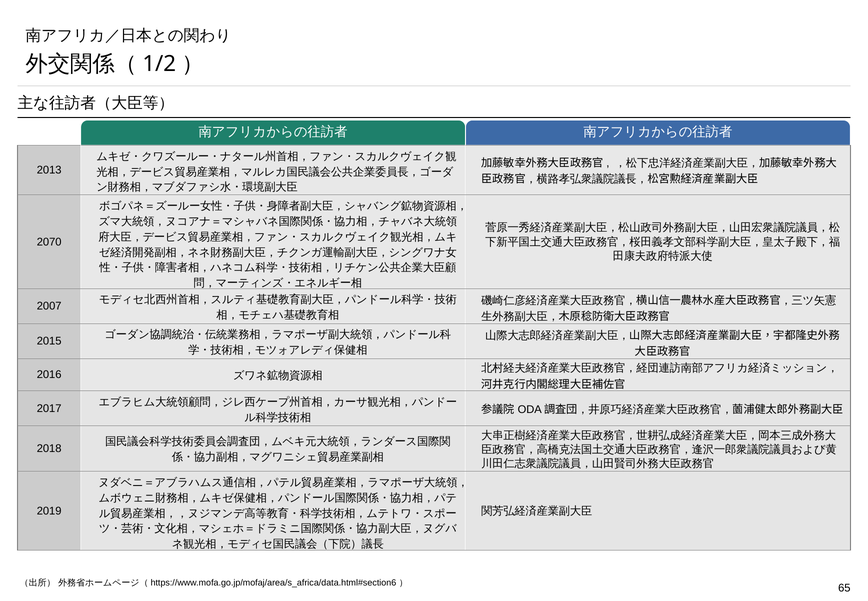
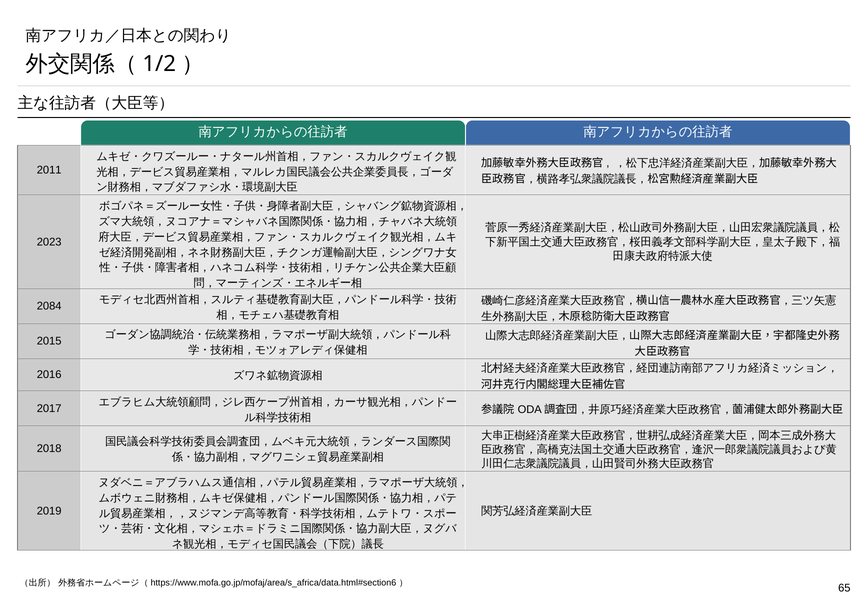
2013: 2013 -> 2011 (49, 170)
2070: 2070 -> 2023 (49, 242)
2007: 2007 -> 2084 (49, 306)
